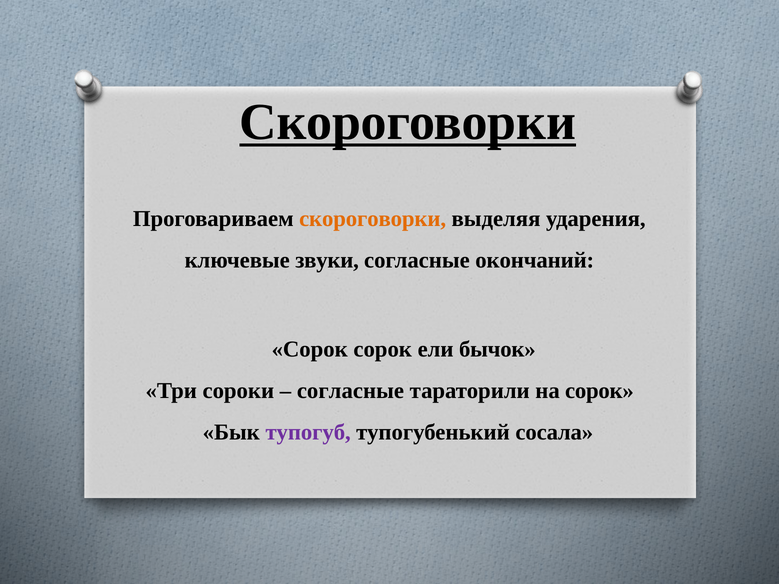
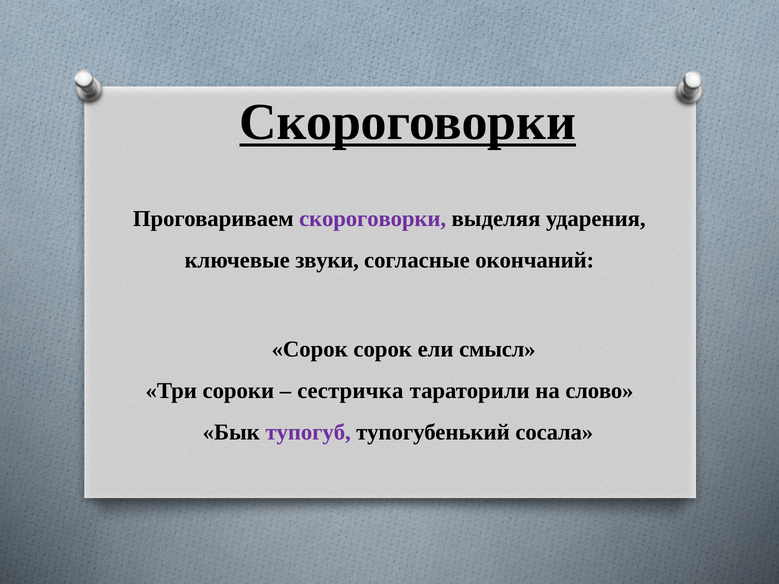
скороговорки colour: orange -> purple (373, 219)
бычок: бычок -> смысл (497, 349)
согласные: согласные -> сестричка (350, 391)
на сорок: сорок -> слово (599, 391)
